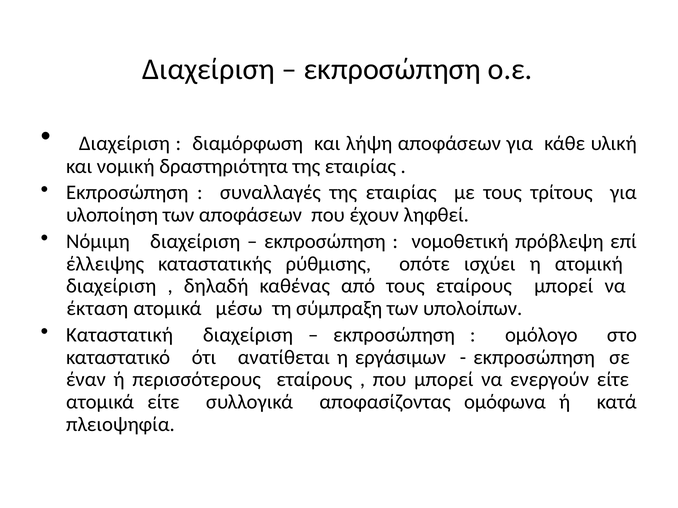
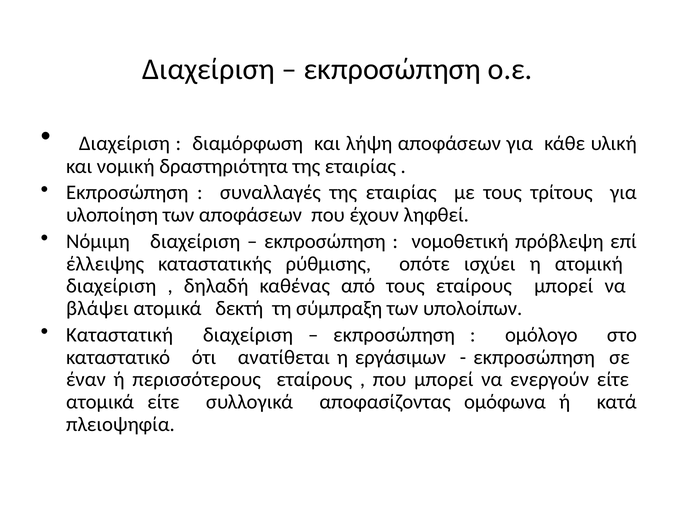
έκταση: έκταση -> βλάψει (97, 309)
μέσω: μέσω -> δεκτή (239, 309)
